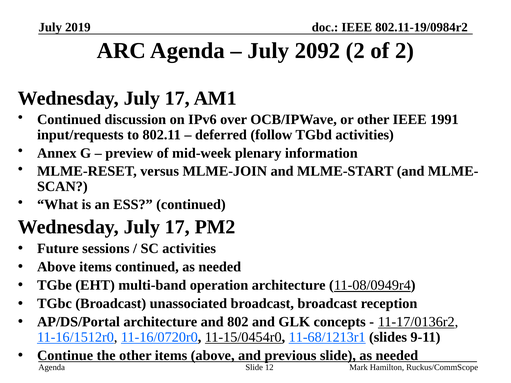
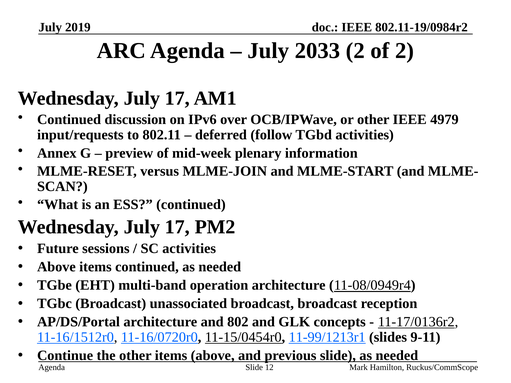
2092: 2092 -> 2033 (318, 51)
1991: 1991 -> 4979 (444, 120)
11-68/1213r1: 11-68/1213r1 -> 11-99/1213r1 (327, 337)
